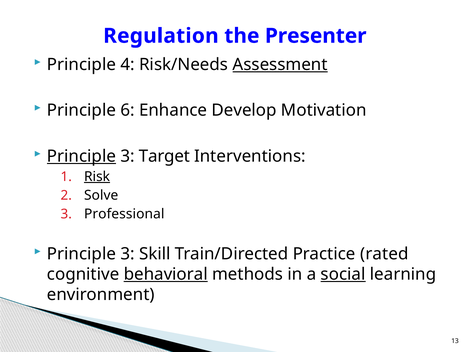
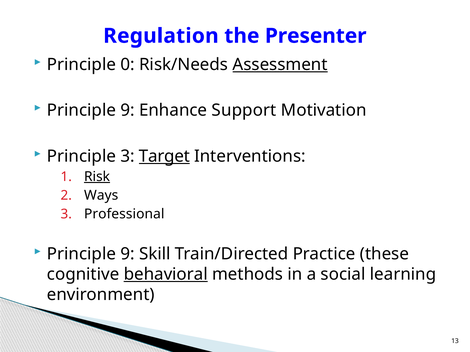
4: 4 -> 0 (128, 65)
6: 6 -> 9 (128, 111)
Develop: Develop -> Support (244, 111)
Principle underline: present -> none (81, 156)
Target underline: none -> present (164, 156)
Solve: Solve -> Ways (101, 196)
3: 3 -> 9 (128, 254)
rated: rated -> these (384, 254)
social underline: present -> none (343, 275)
